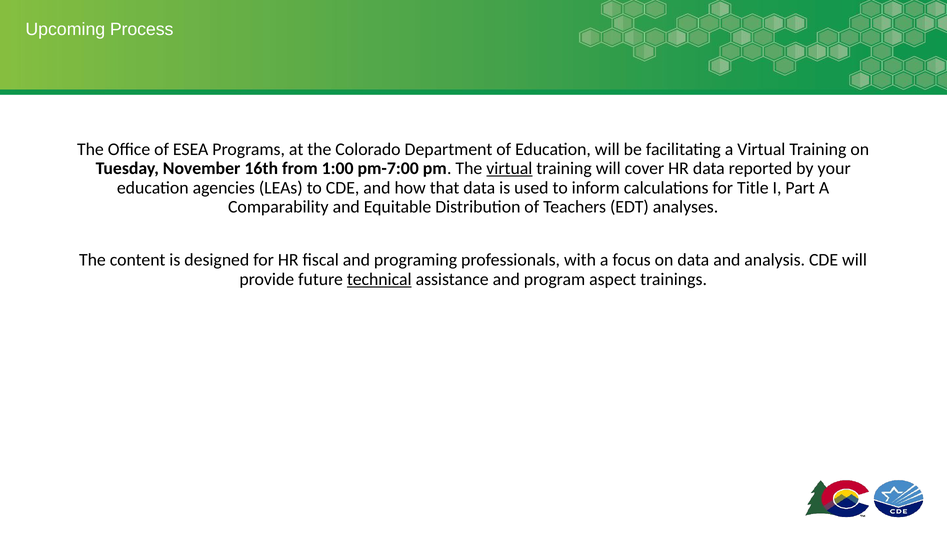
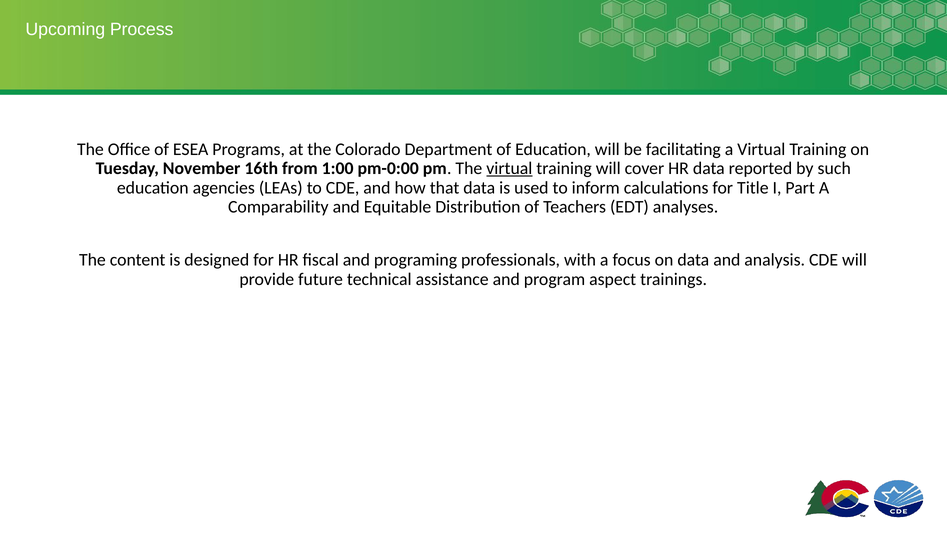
pm-7:00: pm-7:00 -> pm-0:00 (388, 168)
your: your -> such (834, 168)
technical underline: present -> none (379, 279)
